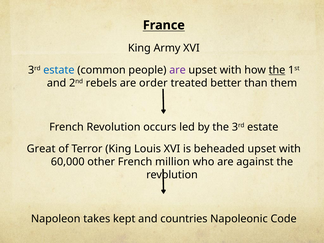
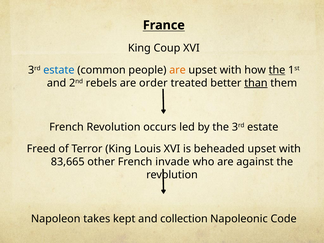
Army: Army -> Coup (167, 48)
are colour: purple -> orange (177, 70)
than underline: none -> present (256, 83)
Great: Great -> Freed (41, 149)
60,000: 60,000 -> 83,665 (68, 162)
million: million -> invade (172, 162)
countries: countries -> collection (184, 219)
